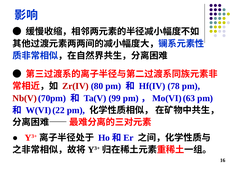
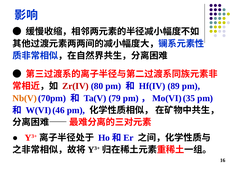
78: 78 -> 89 (174, 86)
Nb(V colour: red -> orange (25, 98)
99: 99 -> 79 (115, 98)
63: 63 -> 35 (189, 98)
22: 22 -> 46 (59, 110)
